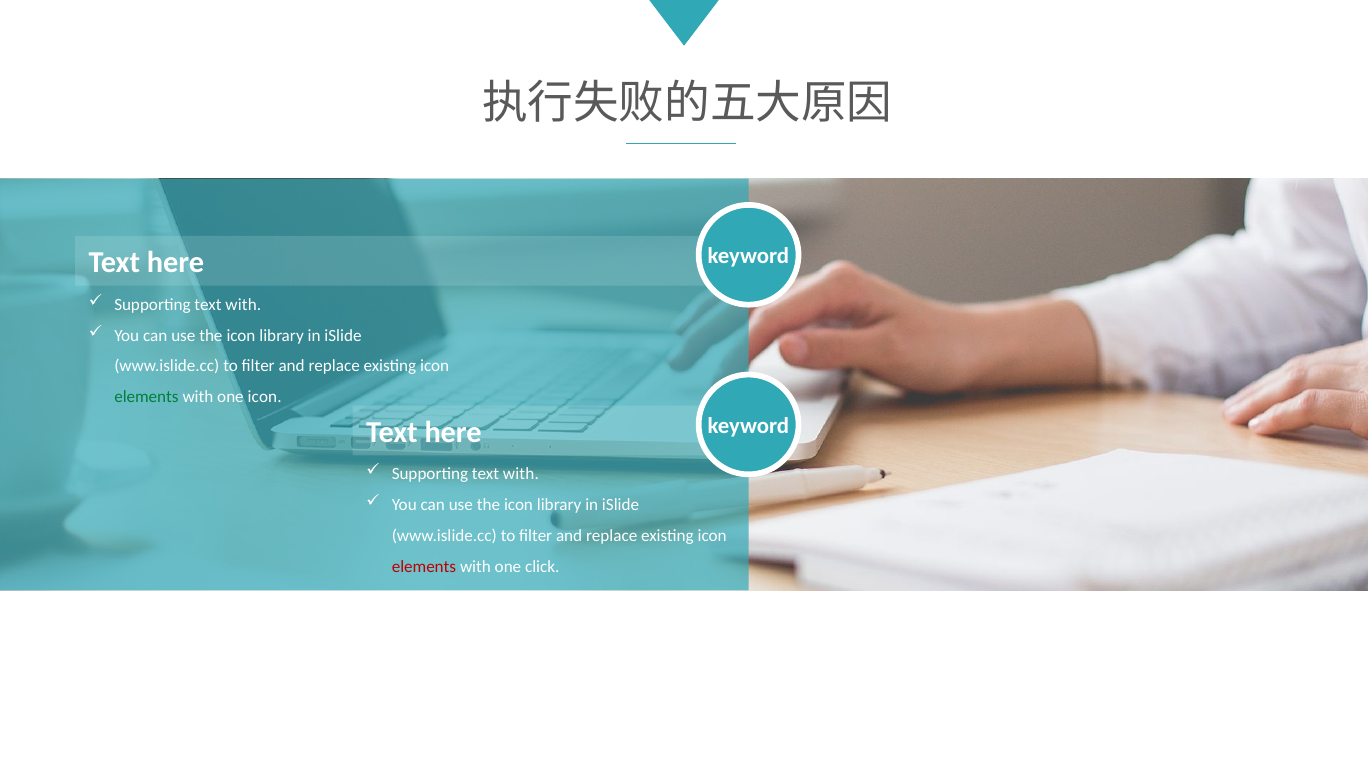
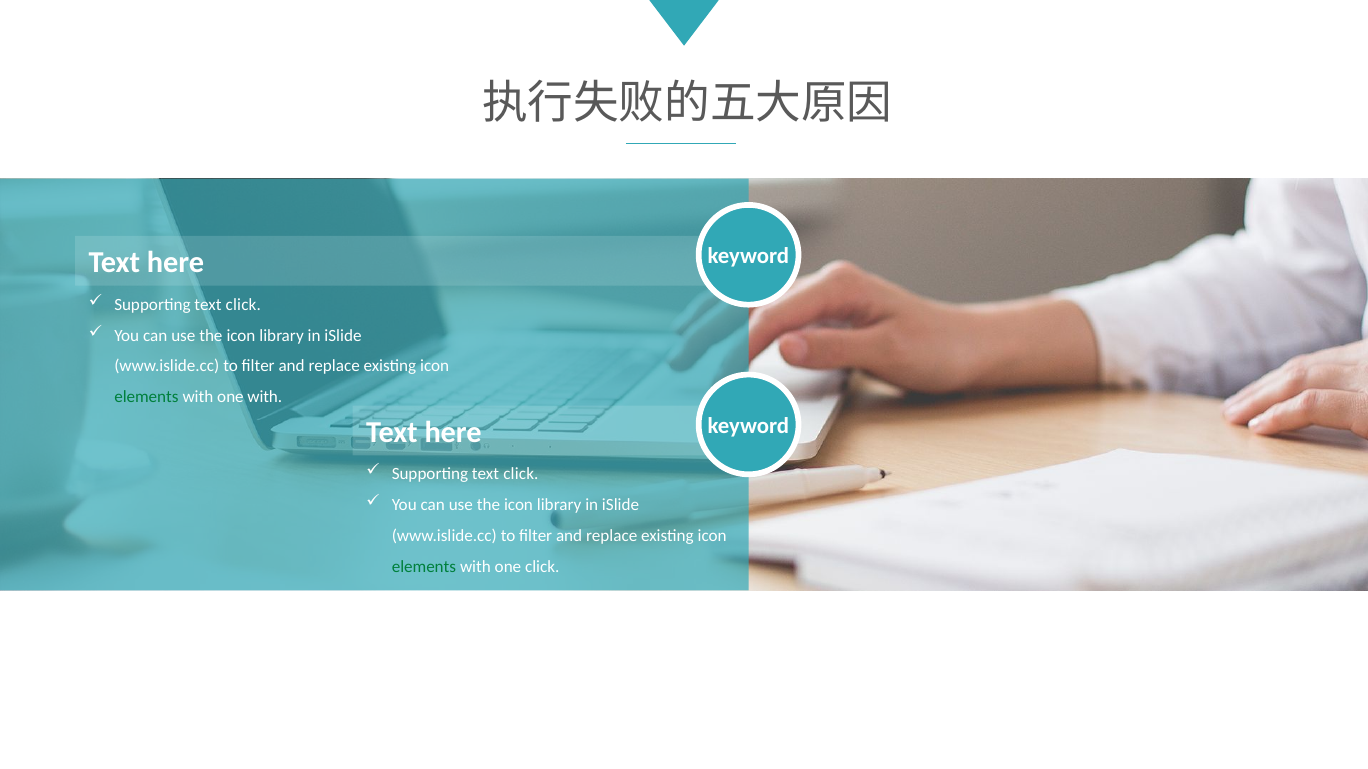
with: with -> click (243, 305)
one icon: icon -> with (265, 398)
with: with -> click (521, 474)
elements colour: red -> green (424, 567)
